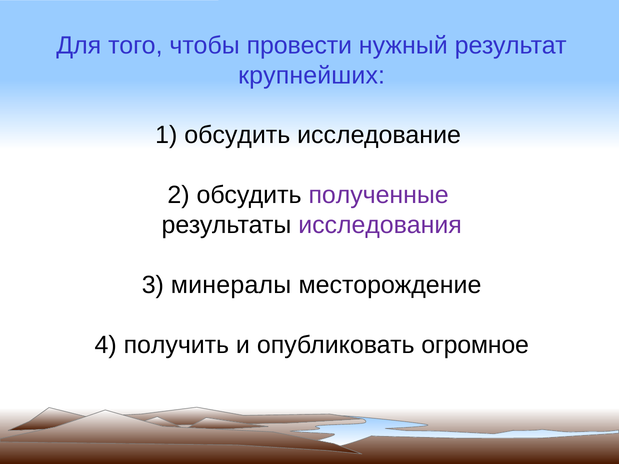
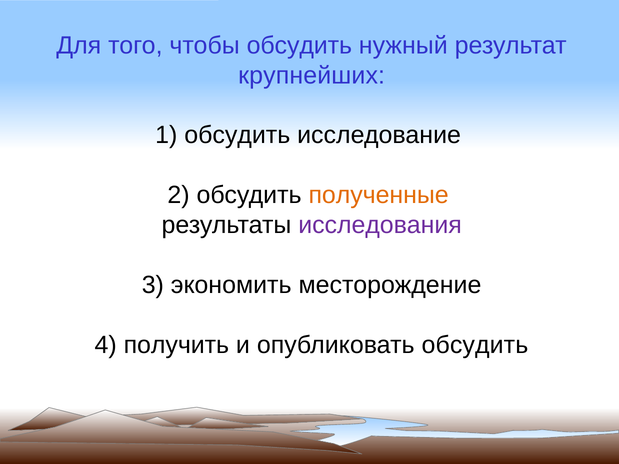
чтобы провести: провести -> обсудить (299, 45)
полученные colour: purple -> orange (379, 195)
минералы: минералы -> экономить (231, 285)
опубликовать огромное: огромное -> обсудить (475, 345)
